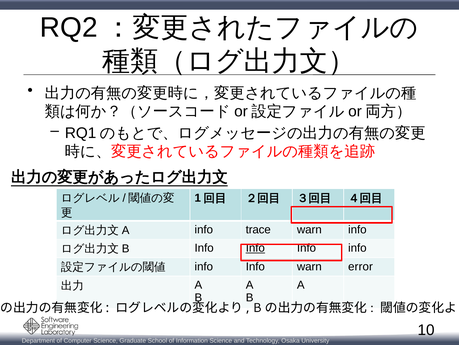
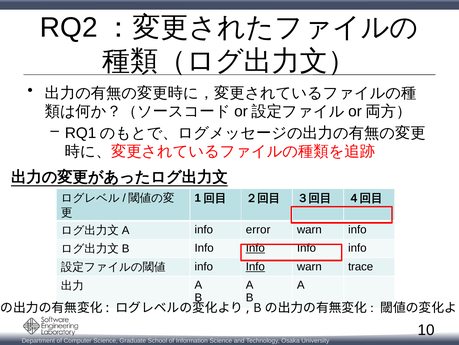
trace: trace -> error (258, 229)
Info underline: none -> present (255, 266)
error: error -> trace (361, 266)
